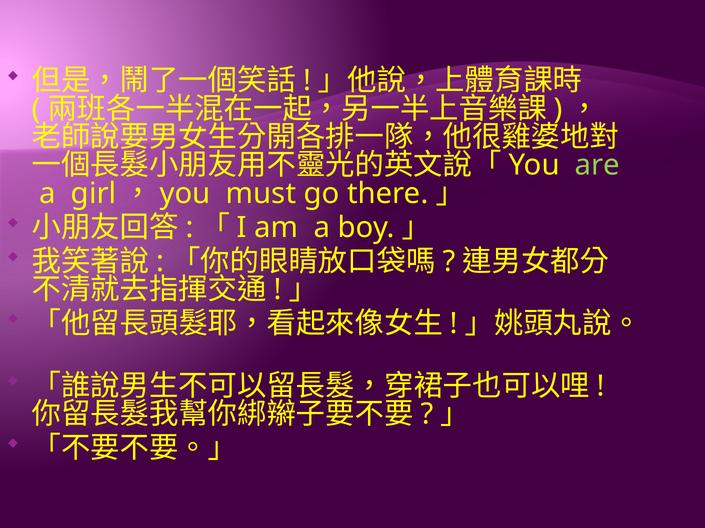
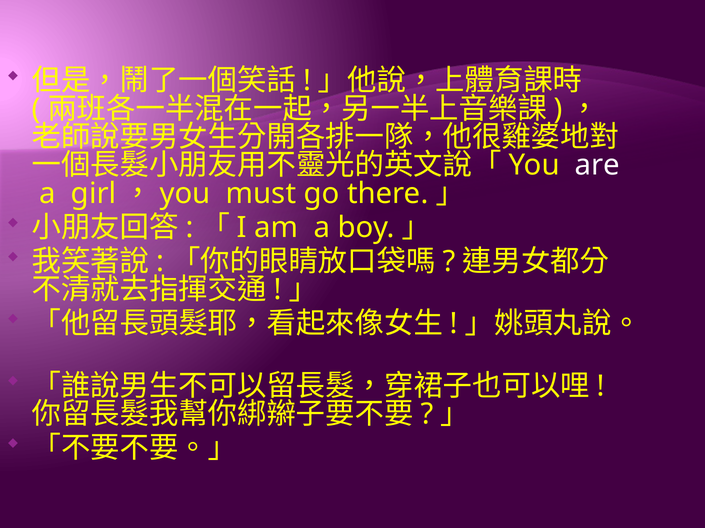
are colour: light green -> white (597, 166)
